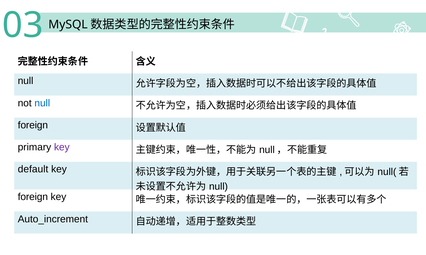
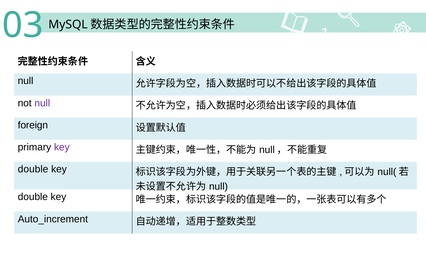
null colour: blue -> purple (42, 103)
default: default -> double (33, 170)
foreign: foreign -> double (33, 197)
